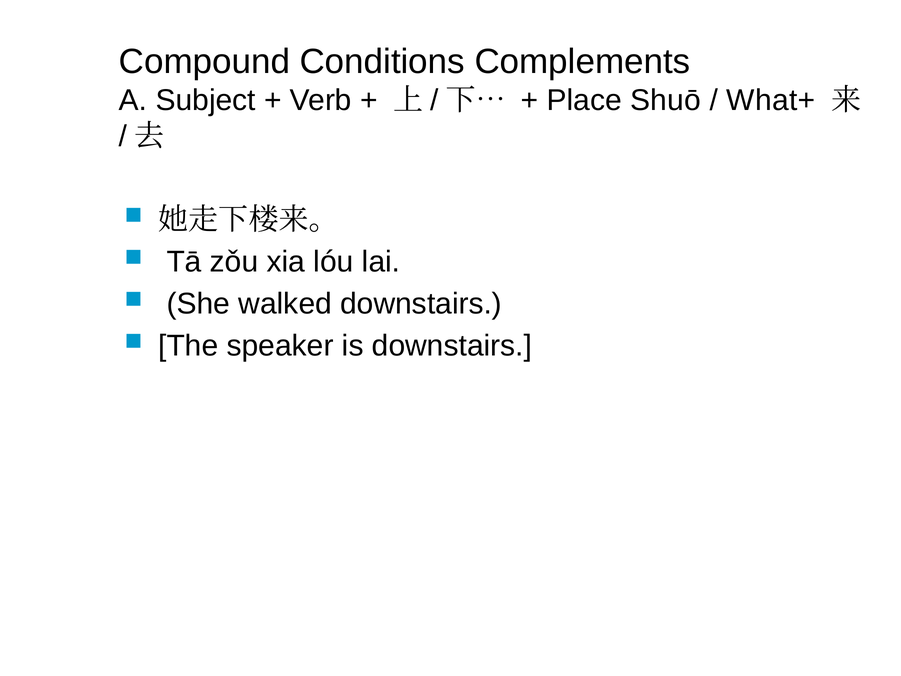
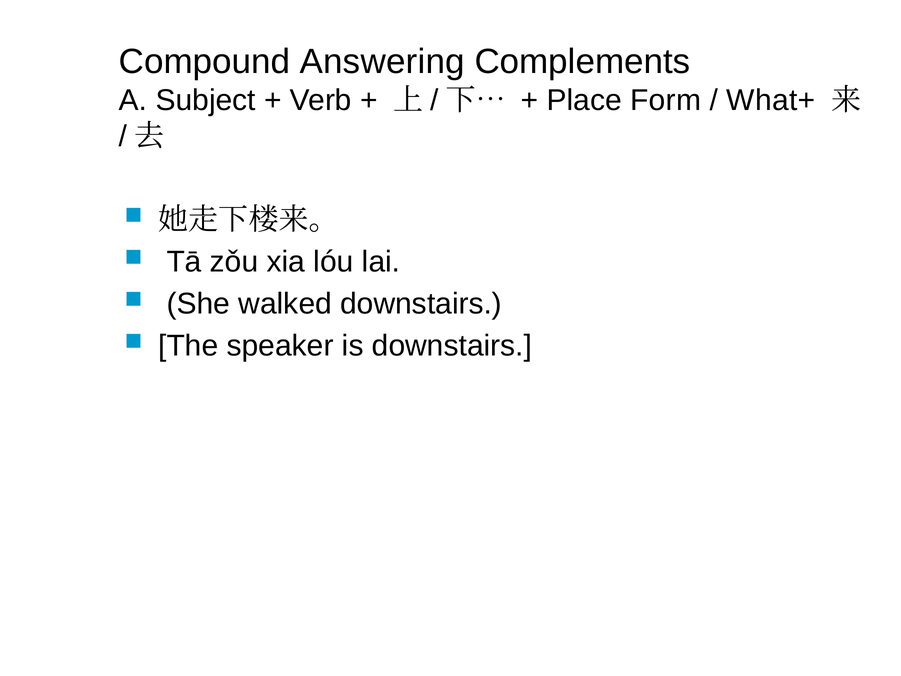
Conditions: Conditions -> Answering (382, 62)
Shuō: Shuō -> Form (666, 100)
